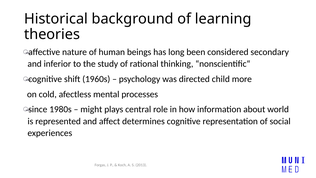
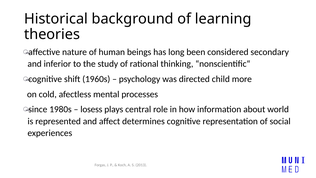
might: might -> losess (91, 109)
